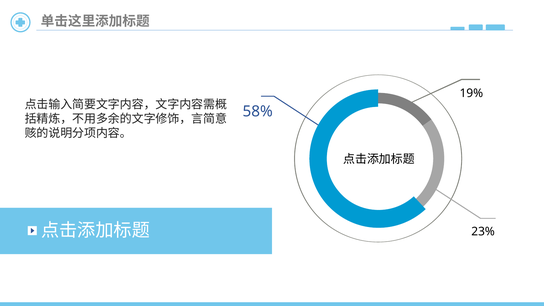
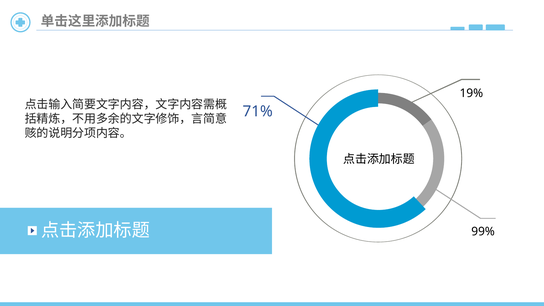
58%: 58% -> 71% (258, 111)
23%: 23% -> 99% (483, 231)
